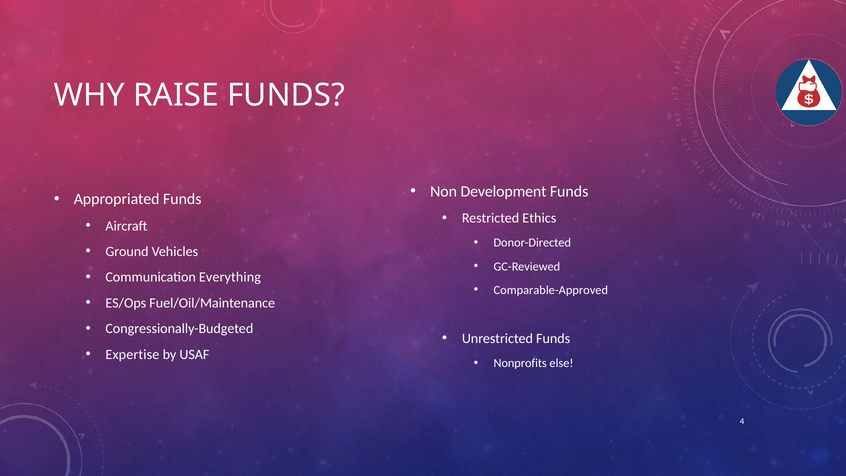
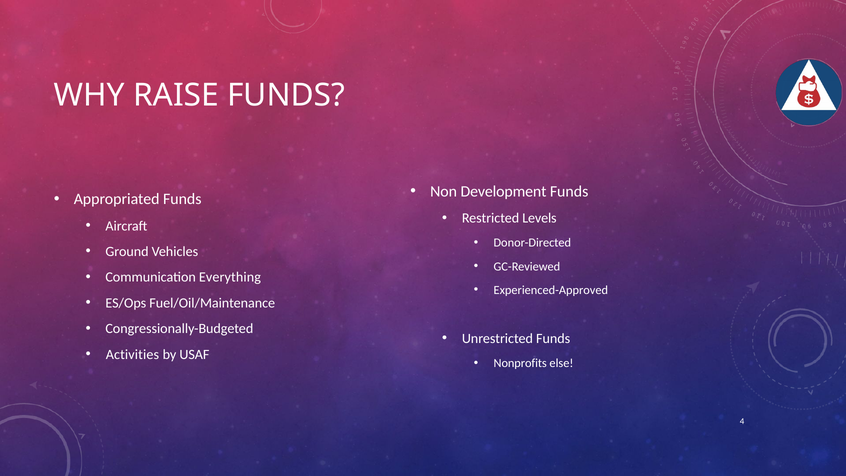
Ethics: Ethics -> Levels (539, 218)
Comparable-Approved: Comparable-Approved -> Experienced-Approved (551, 290)
Expertise: Expertise -> Activities (132, 354)
